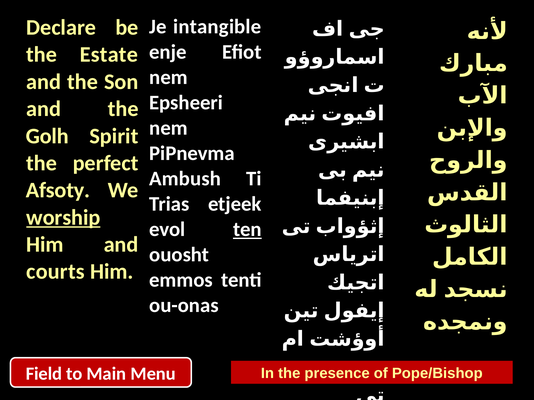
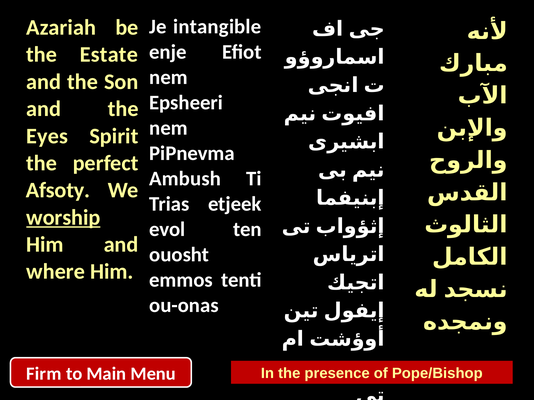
Declare: Declare -> Azariah (61, 28)
Golh: Golh -> Eyes (47, 136)
ten underline: present -> none (247, 230)
courts: courts -> where (56, 272)
Field: Field -> Firm (44, 374)
